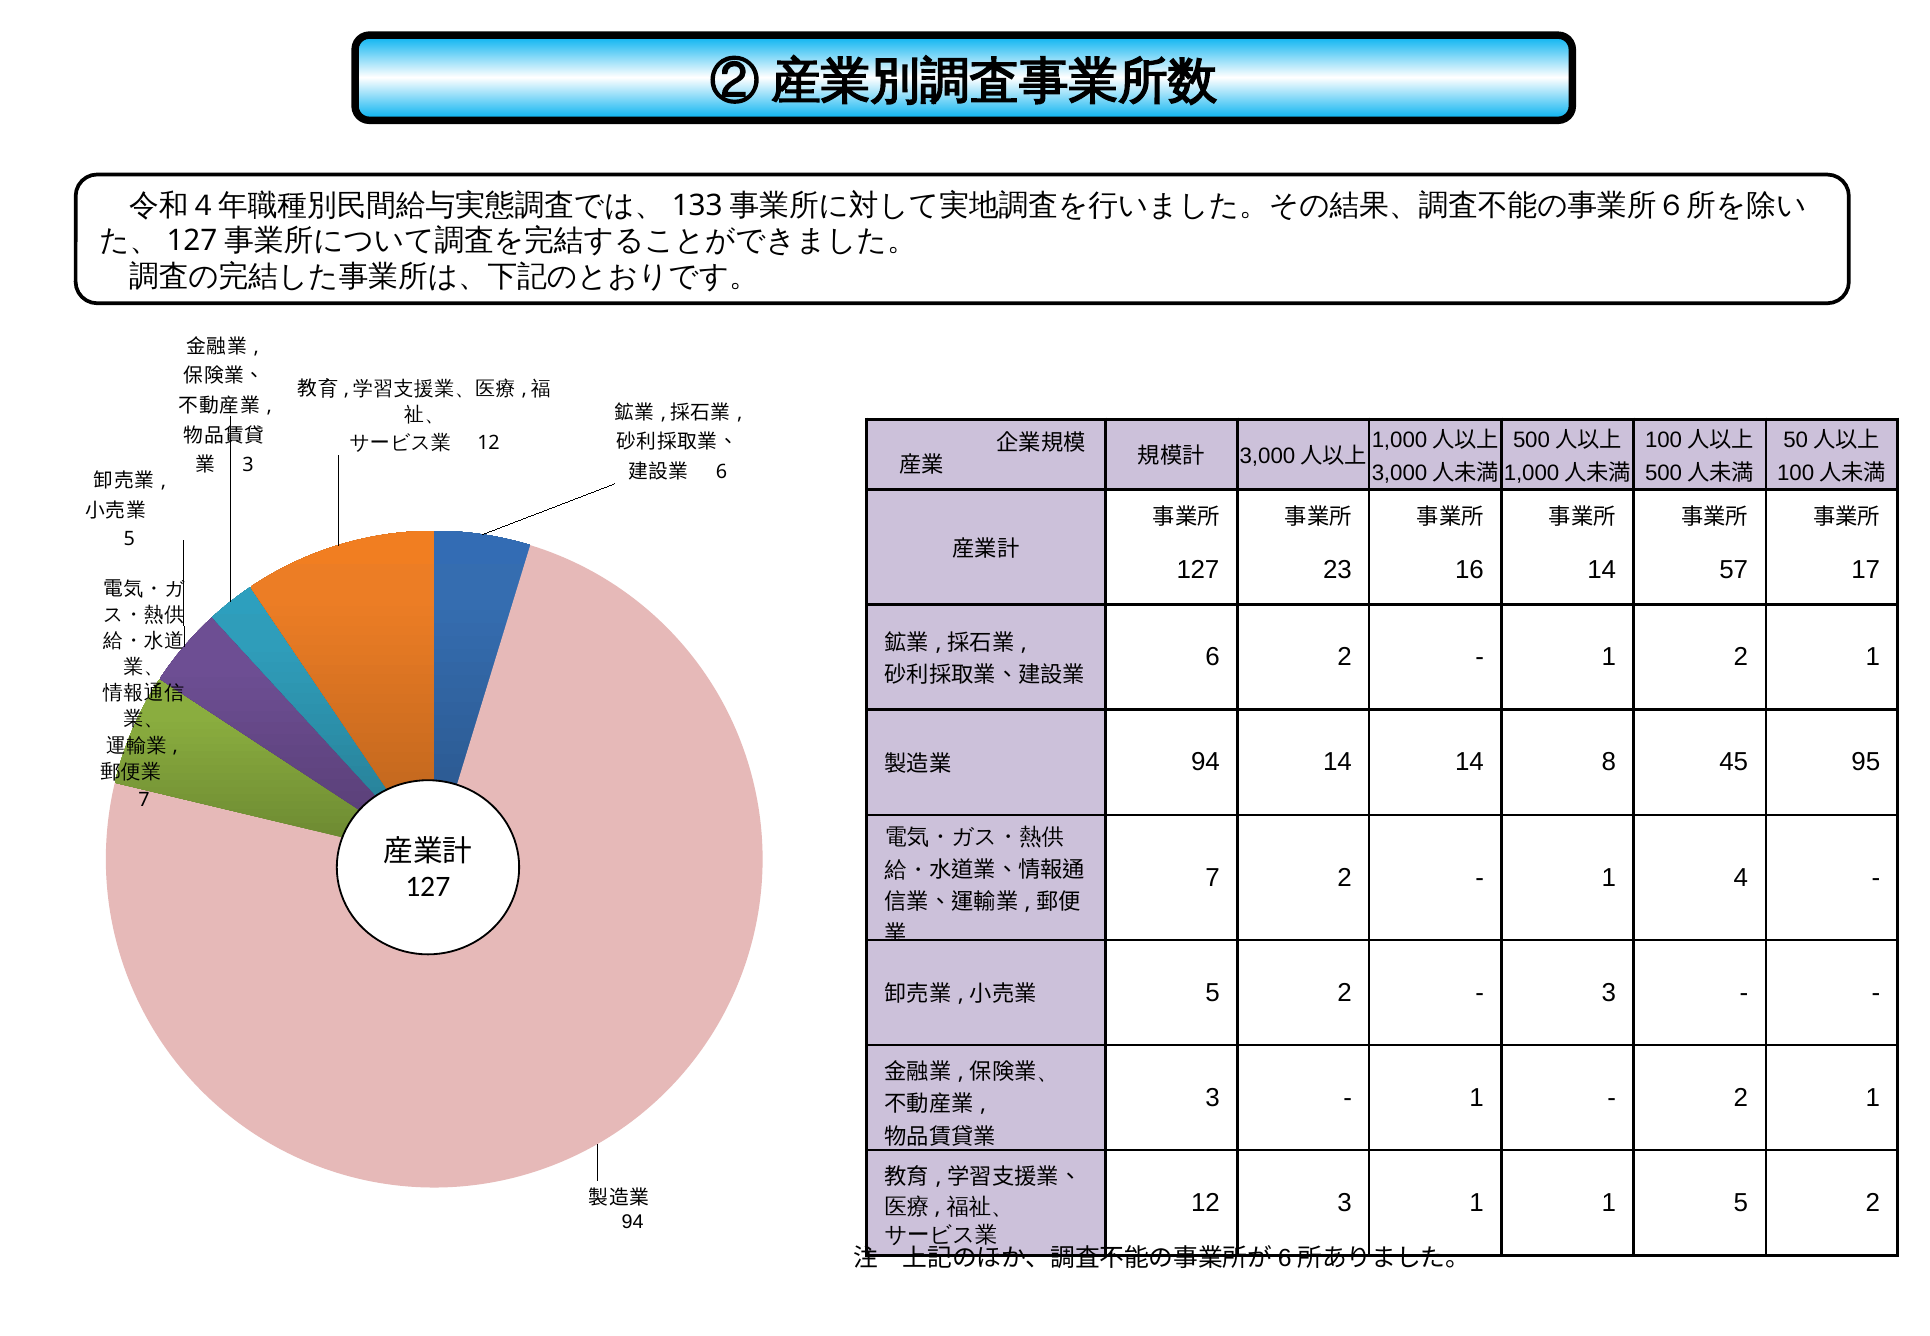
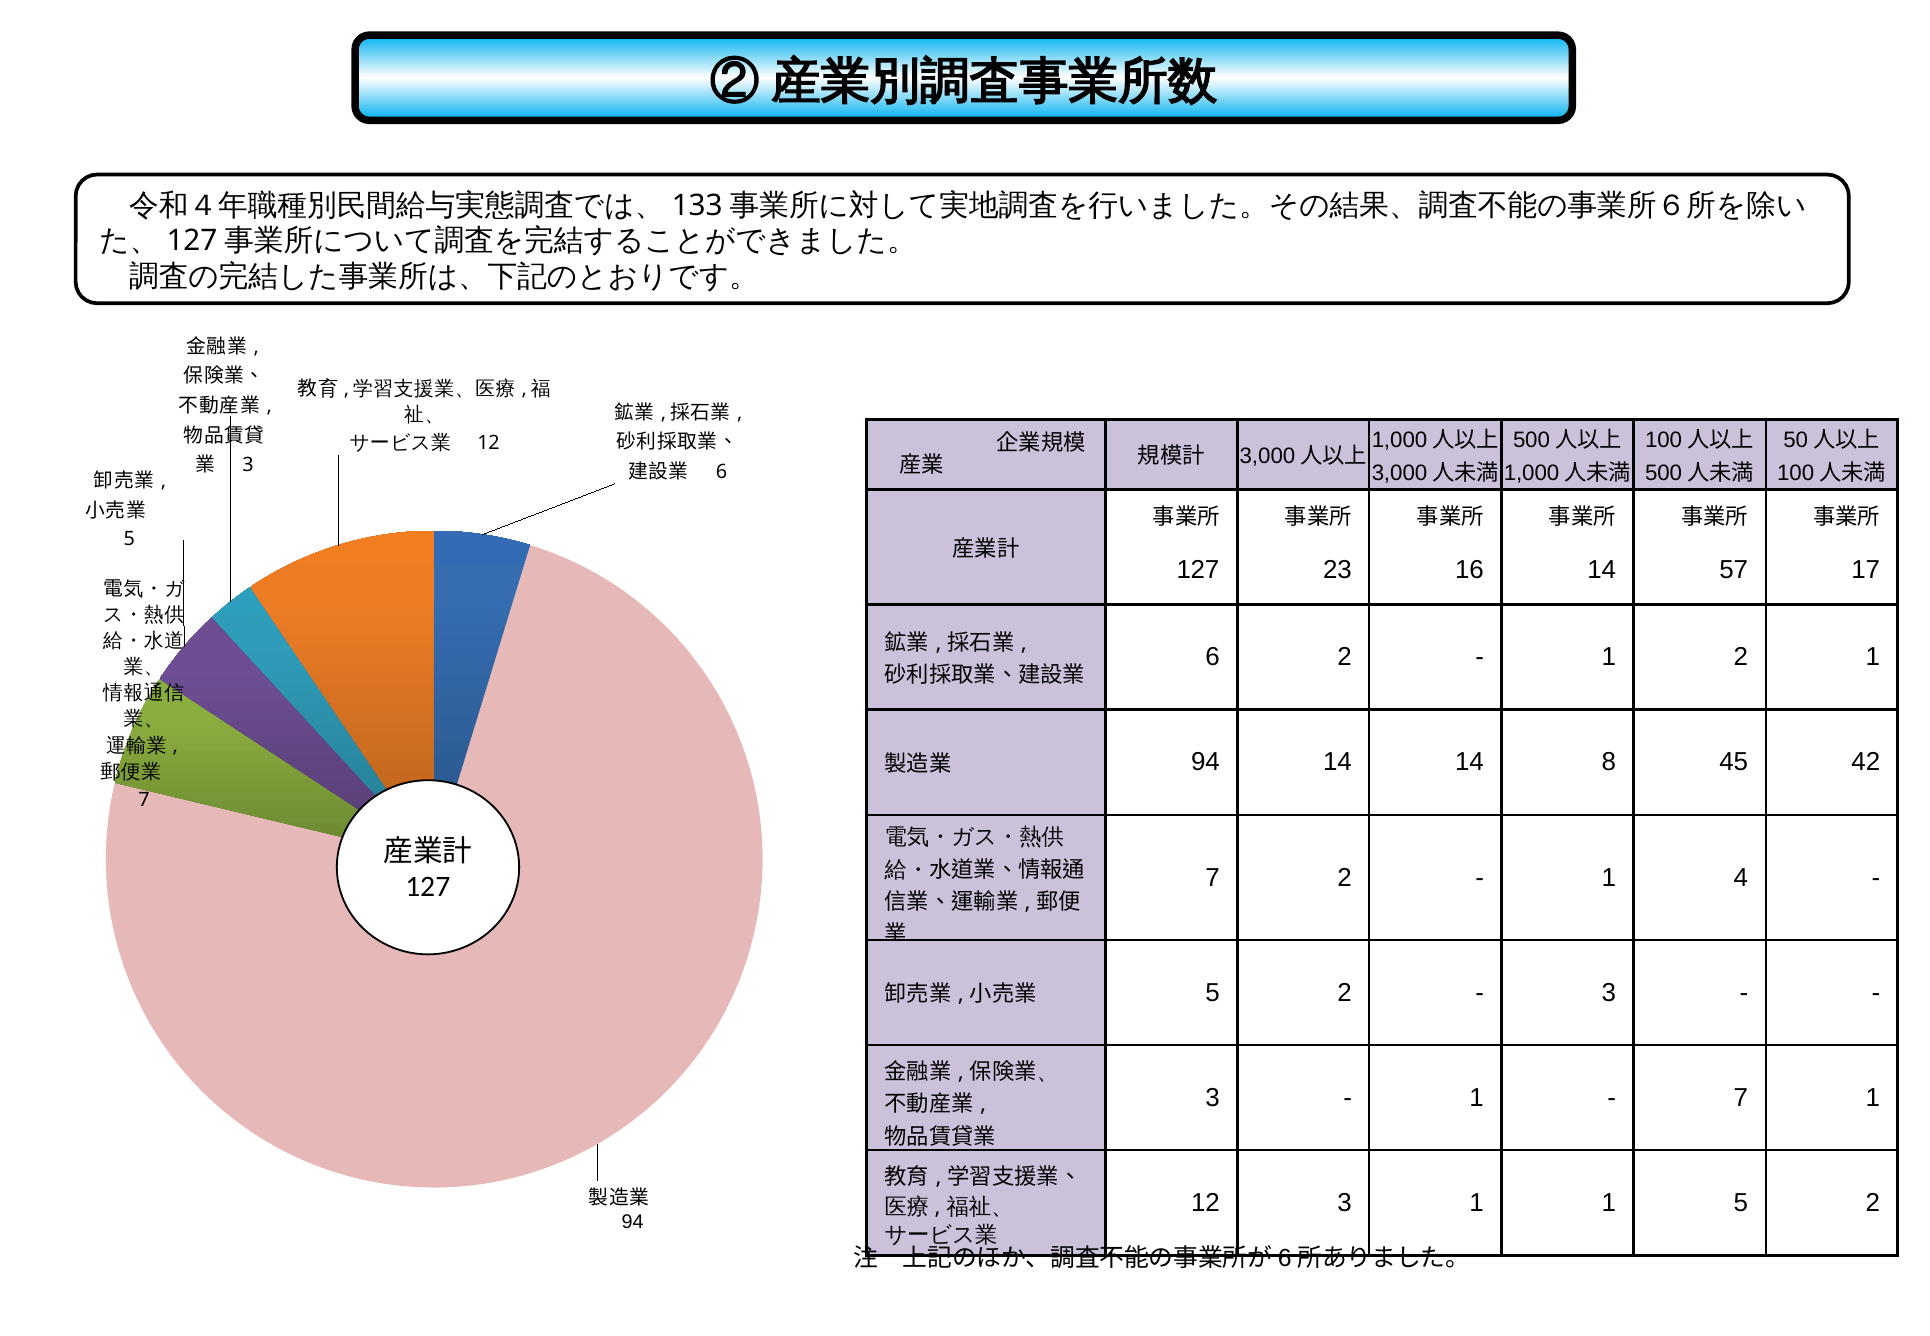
95: 95 -> 42 (1866, 762)
2: 2 -> 7 (1741, 1098)
